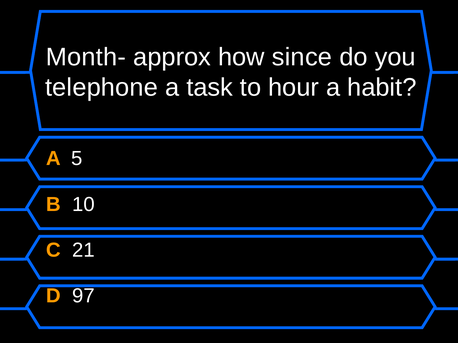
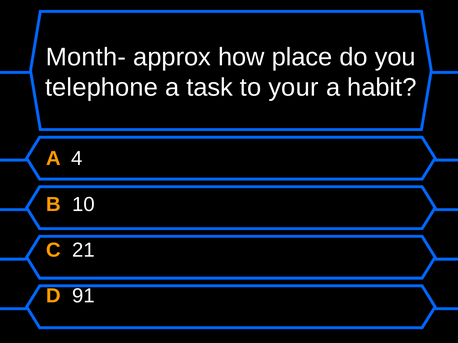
since: since -> place (302, 57)
hour: hour -> your (293, 88)
5: 5 -> 4 (77, 159)
97: 97 -> 91 (83, 296)
